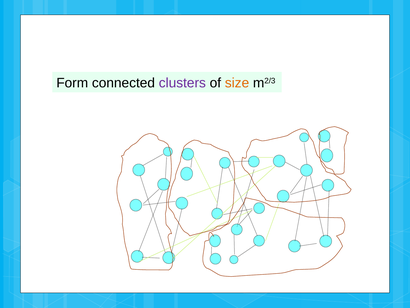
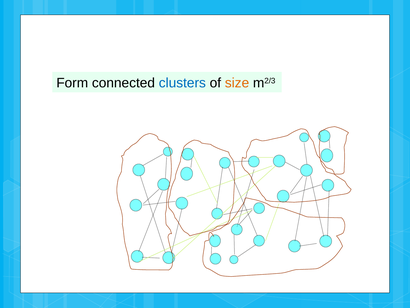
clusters colour: purple -> blue (182, 83)
